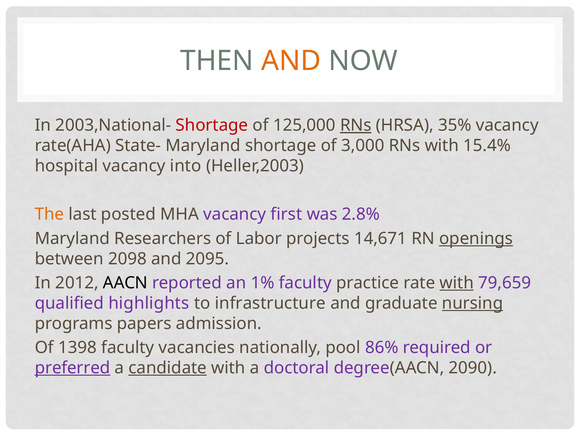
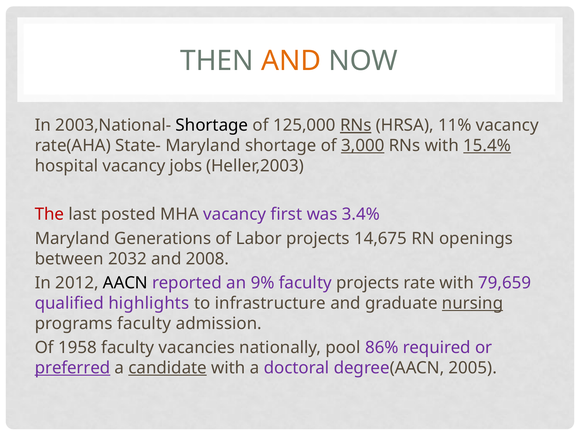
Shortage colour: red -> black (212, 125)
35%: 35% -> 11% (455, 125)
3,000 underline: none -> present (363, 146)
15.4% underline: none -> present (487, 146)
into: into -> jobs (186, 166)
The colour: orange -> red (49, 214)
2.8%: 2.8% -> 3.4% (361, 214)
Researchers: Researchers -> Generations (163, 238)
14,671: 14,671 -> 14,675 (380, 238)
openings underline: present -> none (476, 238)
2098: 2098 -> 2032 (127, 259)
2095: 2095 -> 2008 (207, 259)
1%: 1% -> 9% (263, 283)
faculty practice: practice -> projects (368, 283)
with underline: present -> none (457, 283)
programs papers: papers -> faculty (144, 324)
1398: 1398 -> 1958 (78, 348)
2090: 2090 -> 2005 (473, 368)
